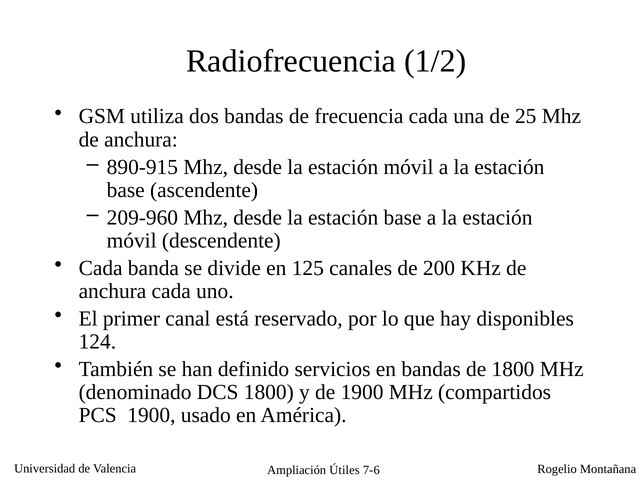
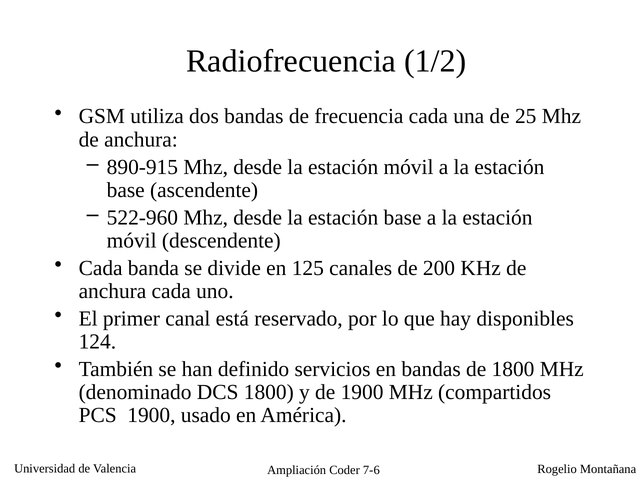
209-960: 209-960 -> 522-960 (142, 217)
Útiles: Útiles -> Coder (345, 470)
